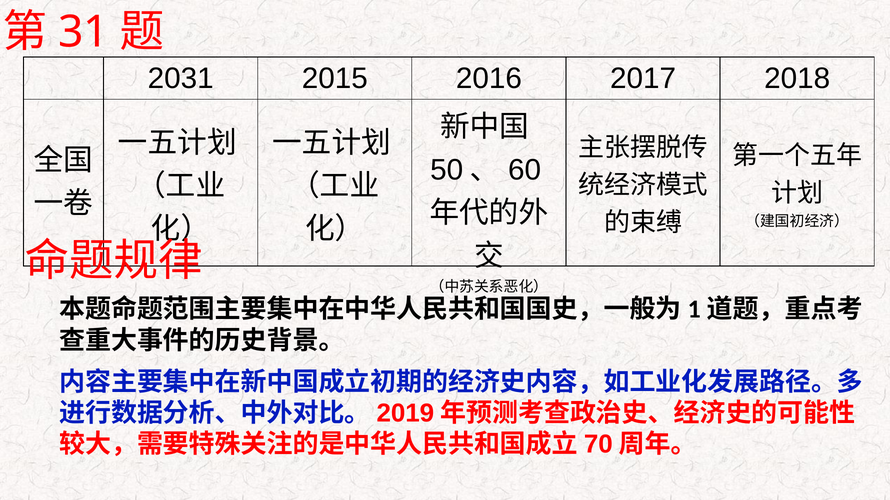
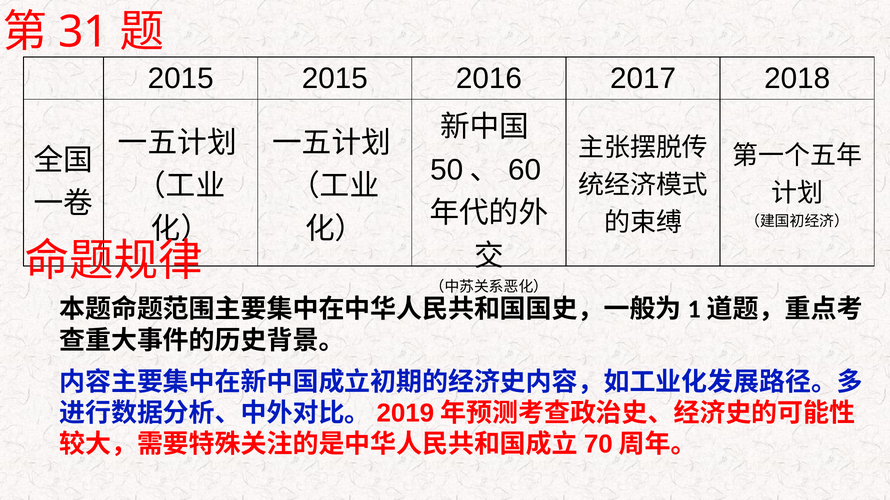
2031: 2031 -> 2015 (181, 79)
